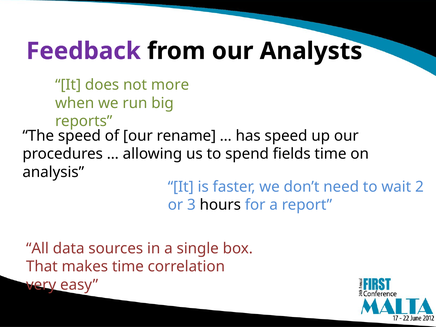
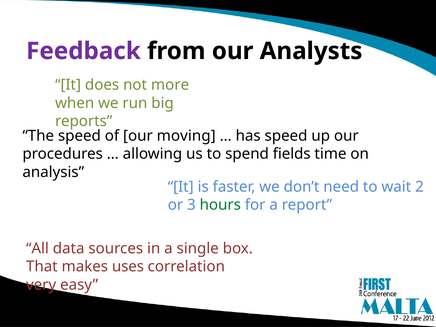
rename: rename -> moving (186, 136)
hours colour: black -> green (220, 205)
makes time: time -> uses (128, 267)
